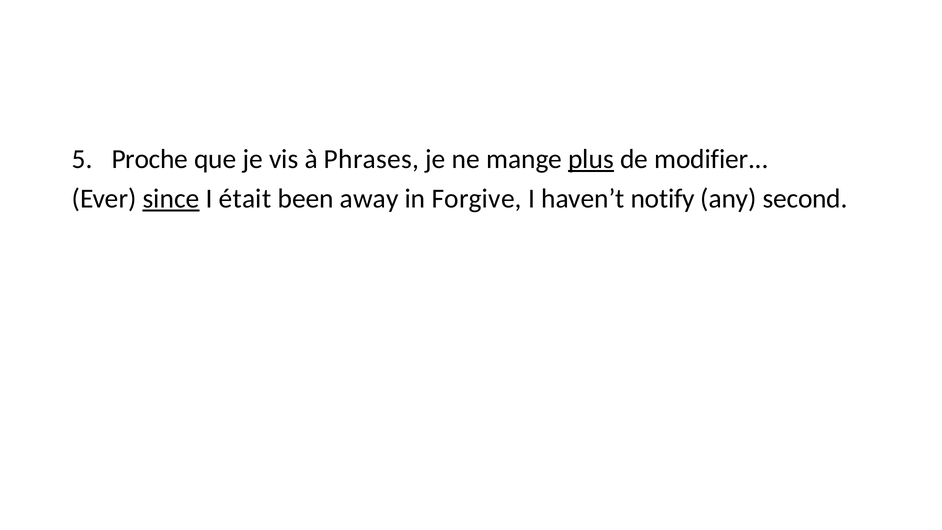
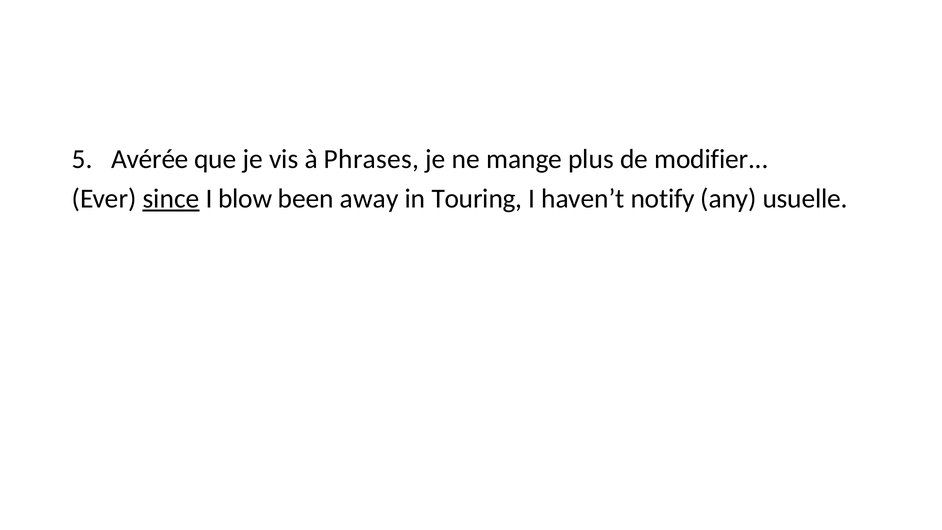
Proche: Proche -> Avérée (150, 159)
plus underline: present -> none (591, 159)
était: était -> blow (245, 199)
Forgive: Forgive -> Touring (477, 199)
second: second -> usuelle (805, 199)
